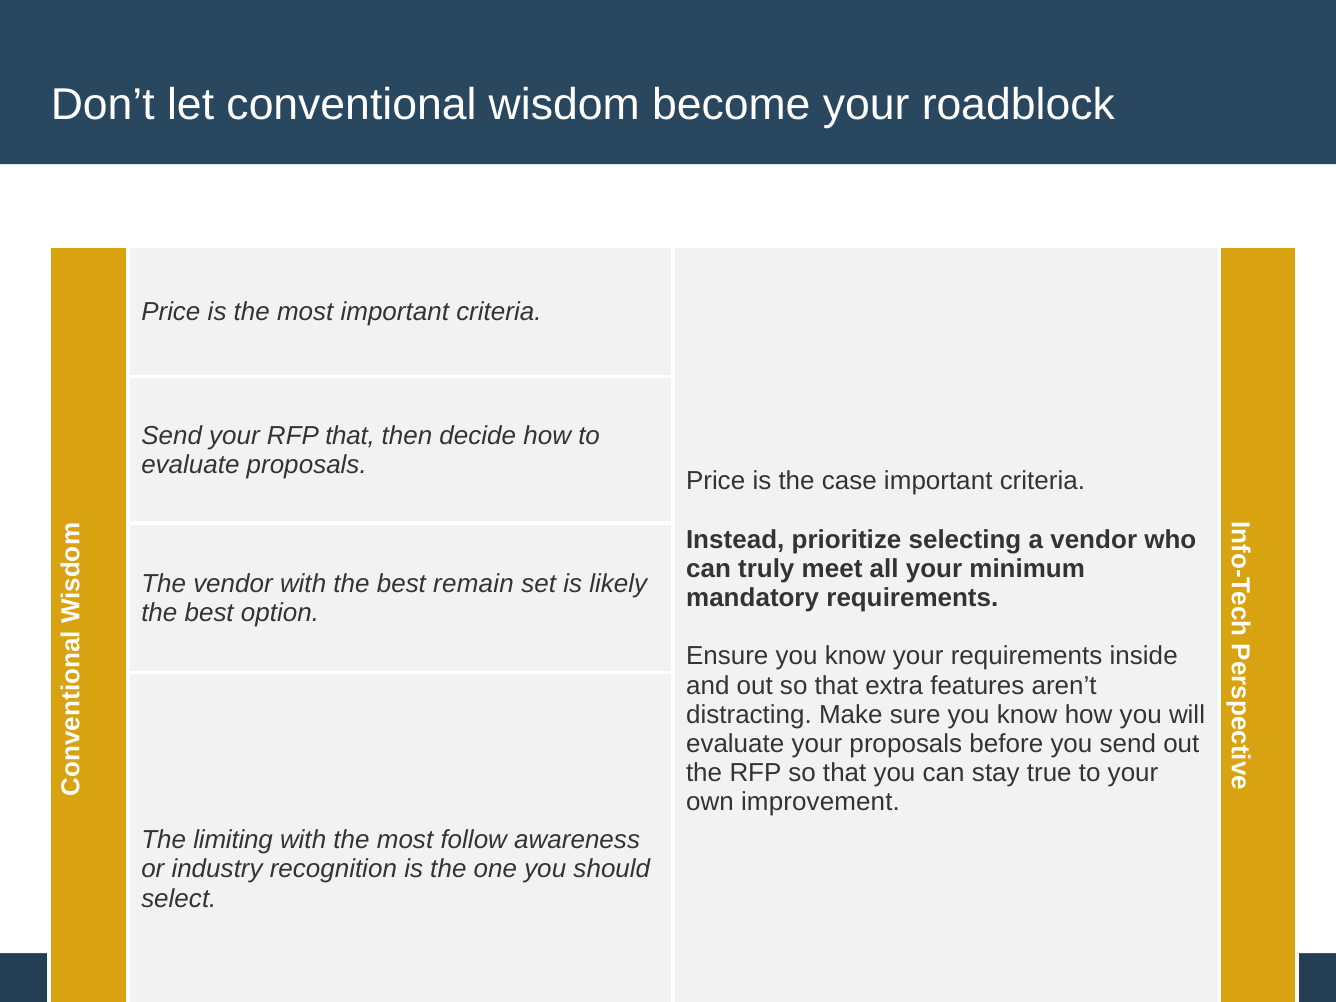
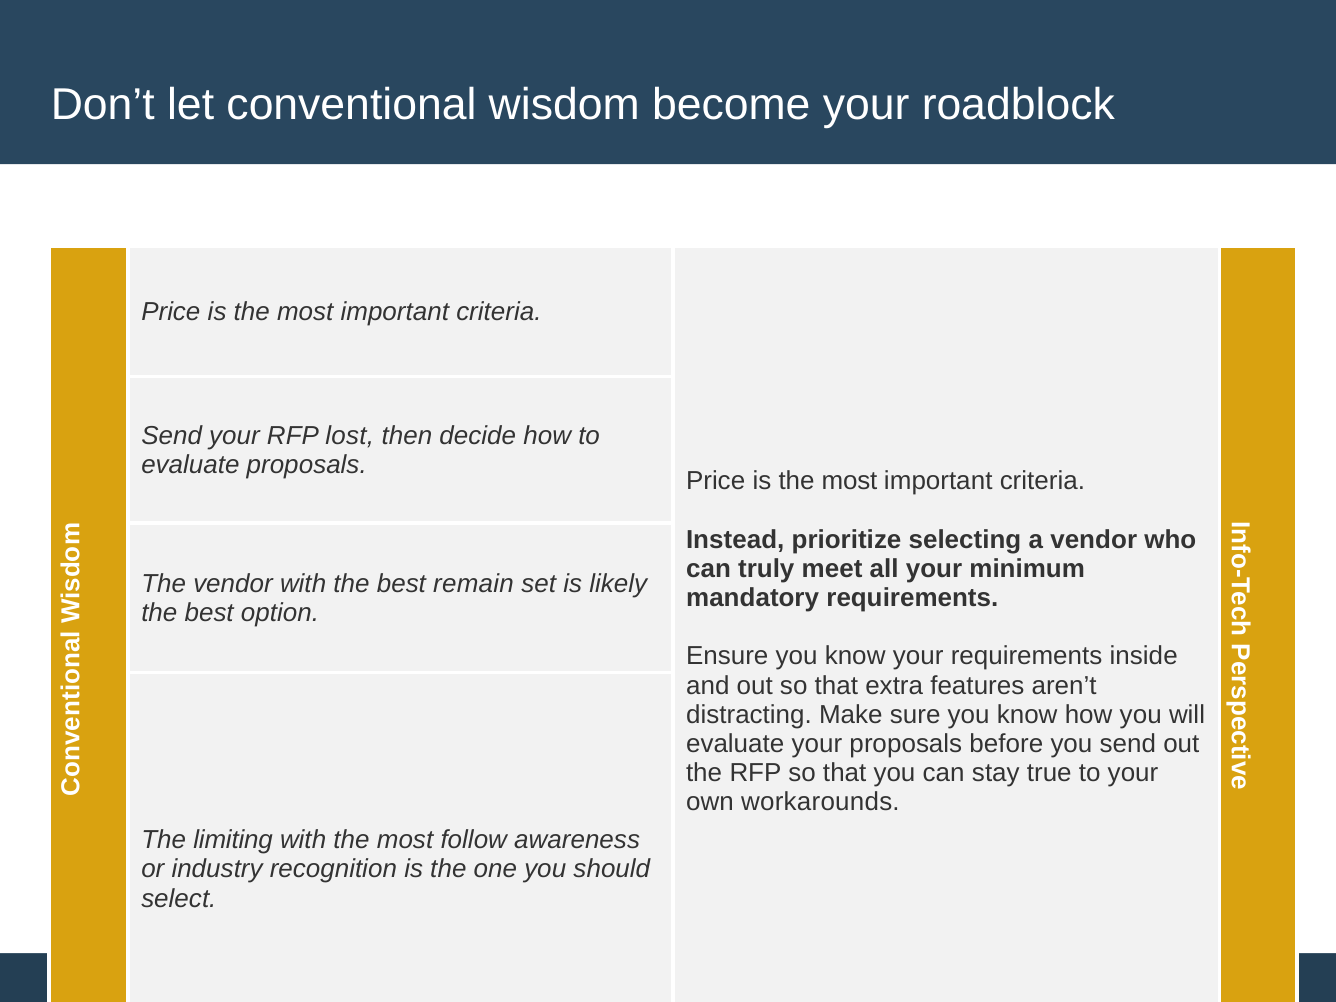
RFP that: that -> lost (350, 436)
case: case -> most (849, 481)
improvement: improvement -> workarounds (820, 802)
